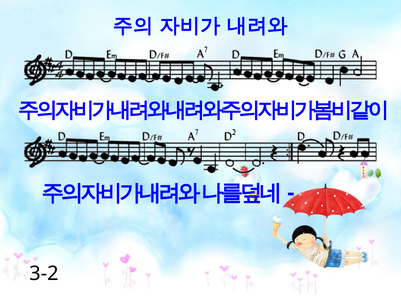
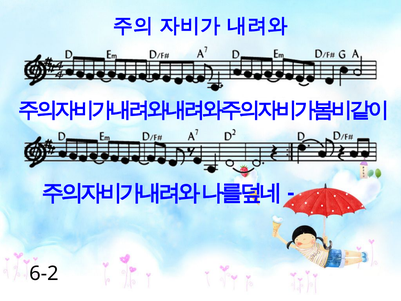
3-2: 3-2 -> 6-2 (44, 273)
